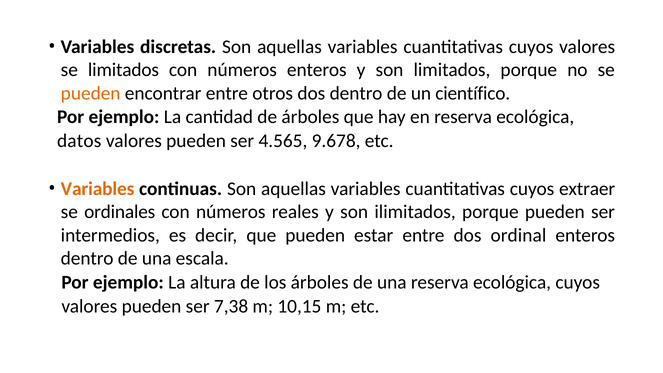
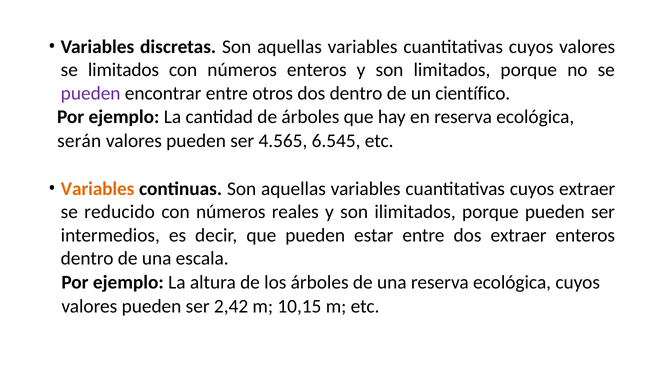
pueden colour: orange -> purple (91, 93)
datos: datos -> serán (79, 141)
9.678: 9.678 -> 6.545 (336, 141)
ordinales: ordinales -> reducido (120, 212)
dos ordinal: ordinal -> extraer (519, 235)
7,38: 7,38 -> 2,42 (231, 306)
